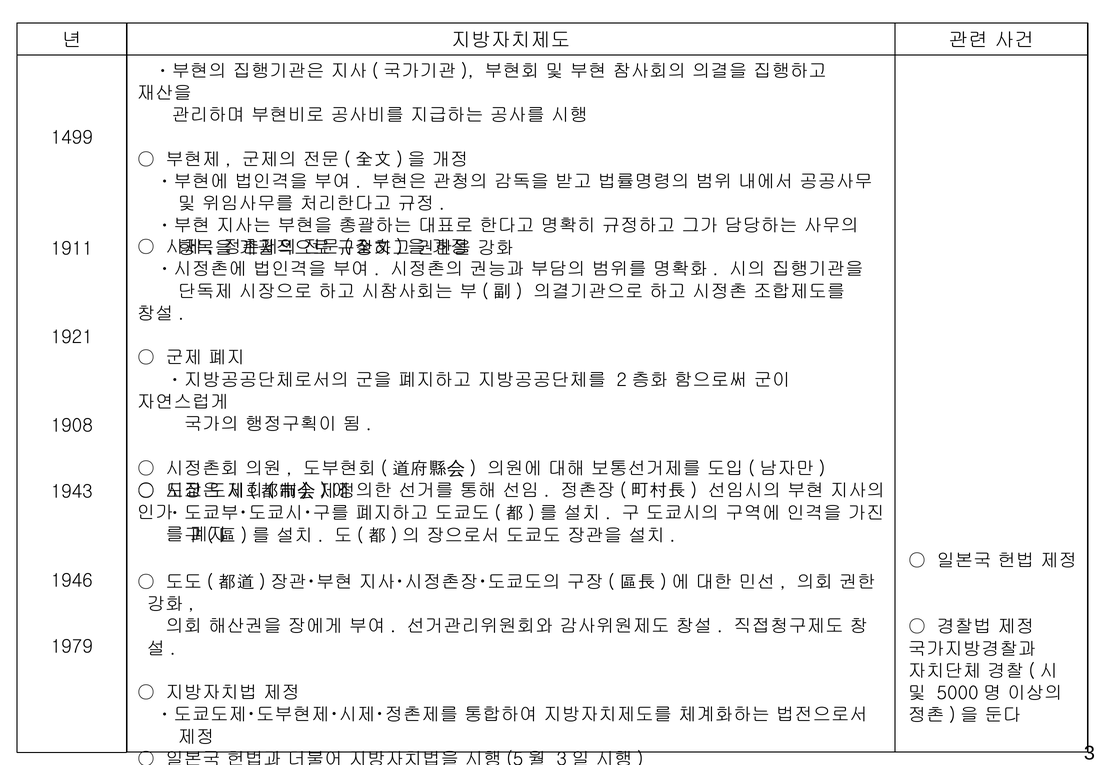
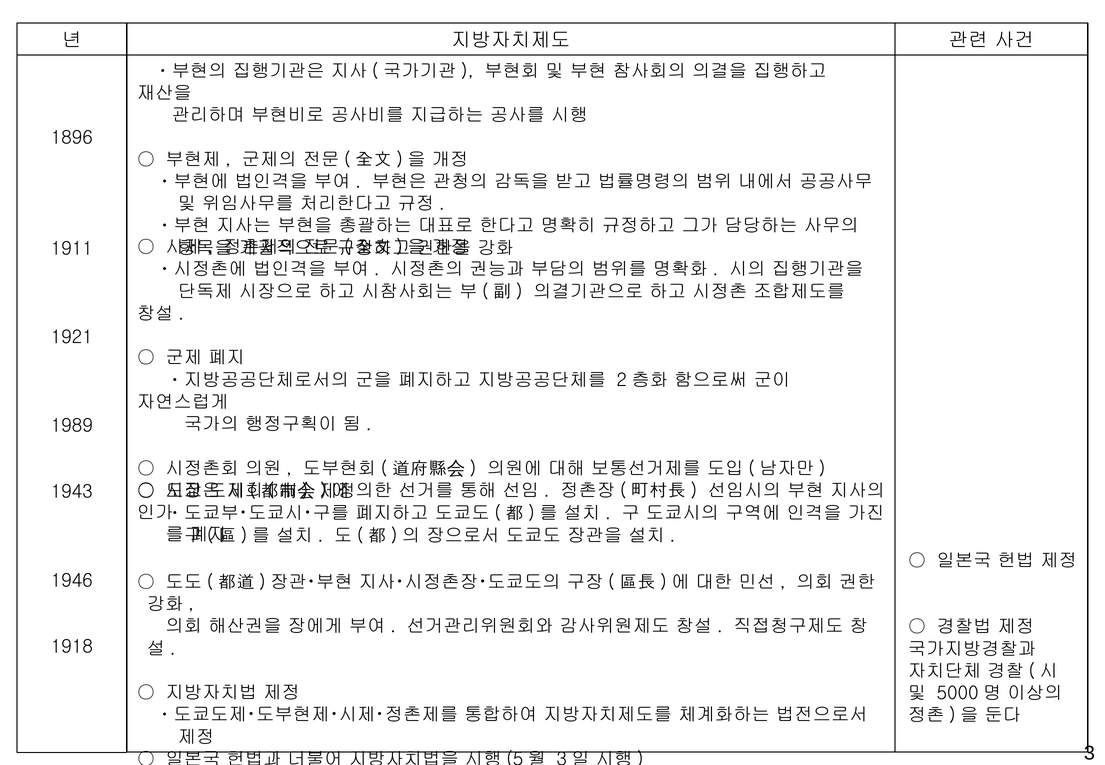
1499: 1499 -> 1896 (72, 138)
1908: 1908 -> 1989 (72, 426)
1979: 1979 -> 1918 (72, 647)
